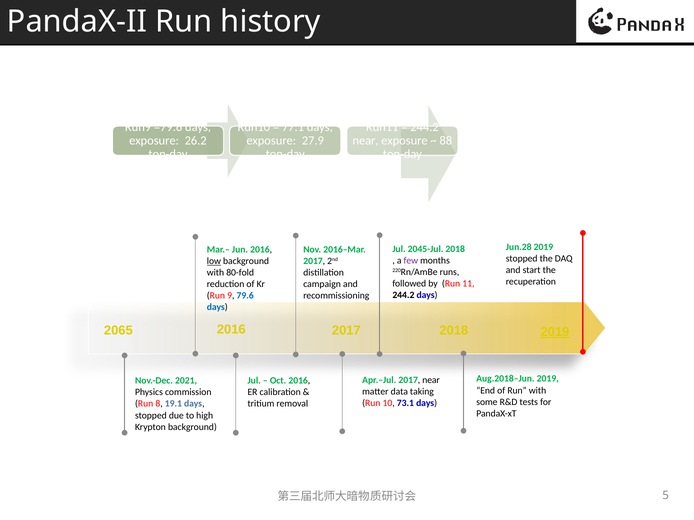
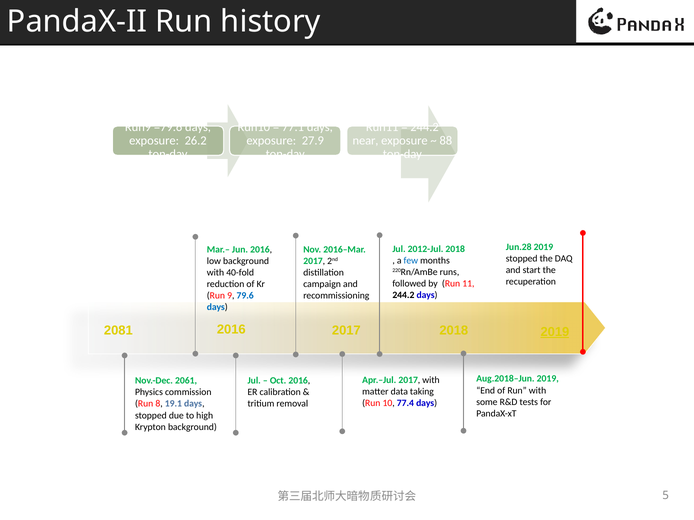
2045-Jul: 2045-Jul -> 2012-Jul (426, 249)
few colour: purple -> blue (411, 261)
low underline: present -> none (214, 261)
80-fold: 80-fold -> 40-fold (240, 273)
2065: 2065 -> 2081 (118, 331)
2017 near: near -> with (431, 380)
2021: 2021 -> 2061 (186, 381)
73.1: 73.1 -> 77.4 (405, 404)
